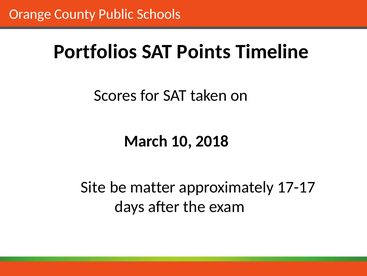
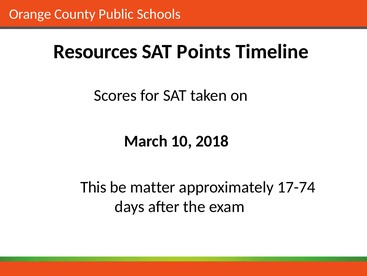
Portfolios: Portfolios -> Resources (95, 51)
Site: Site -> This (93, 187)
17-17: 17-17 -> 17-74 (296, 187)
